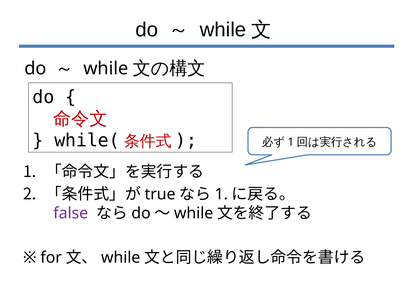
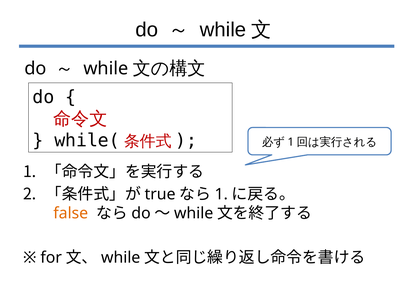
false colour: purple -> orange (71, 213)
